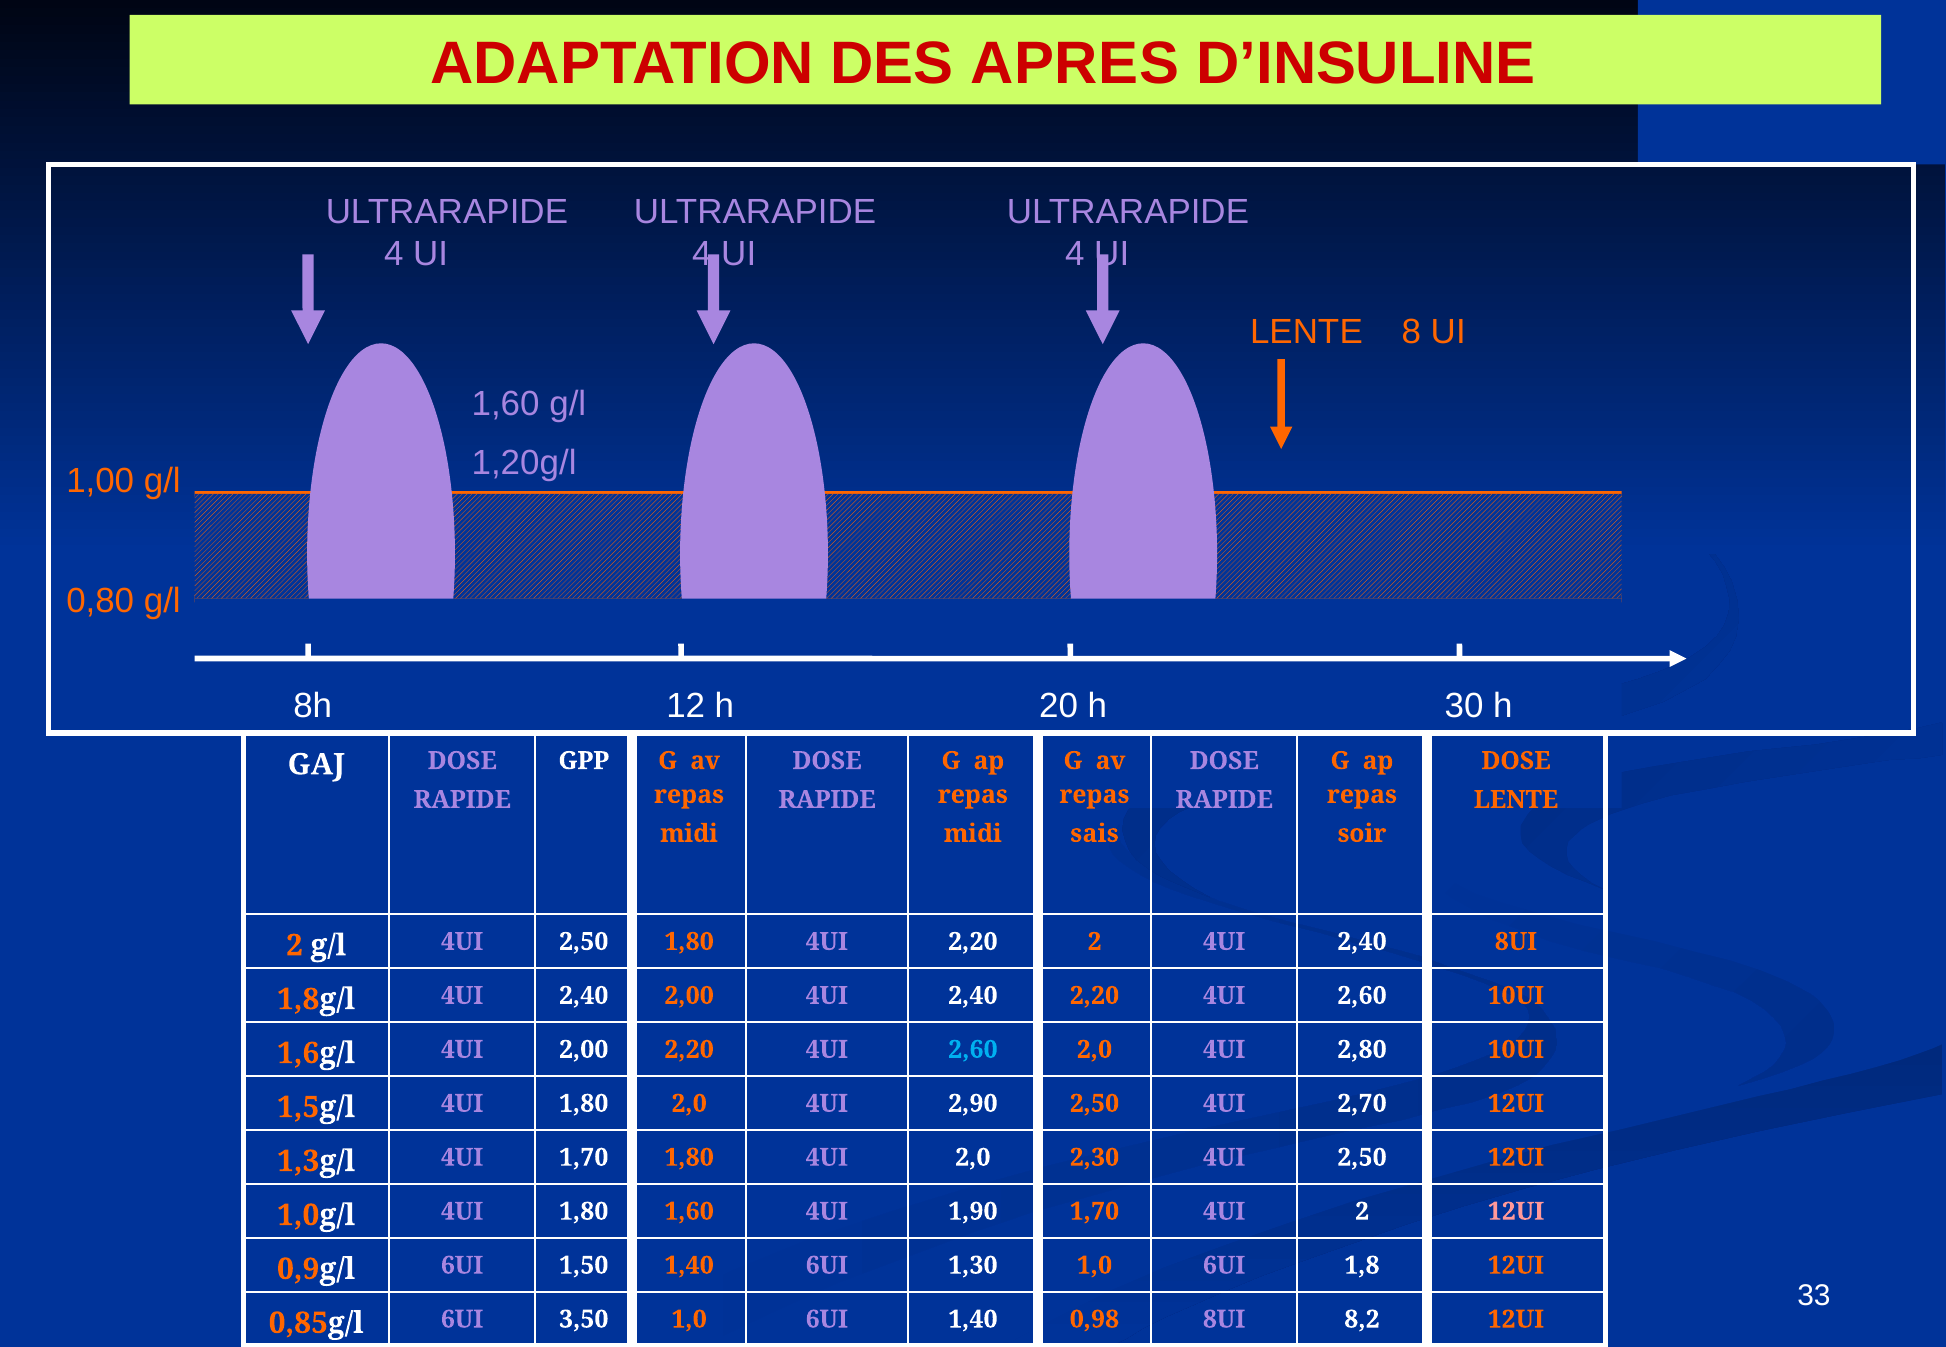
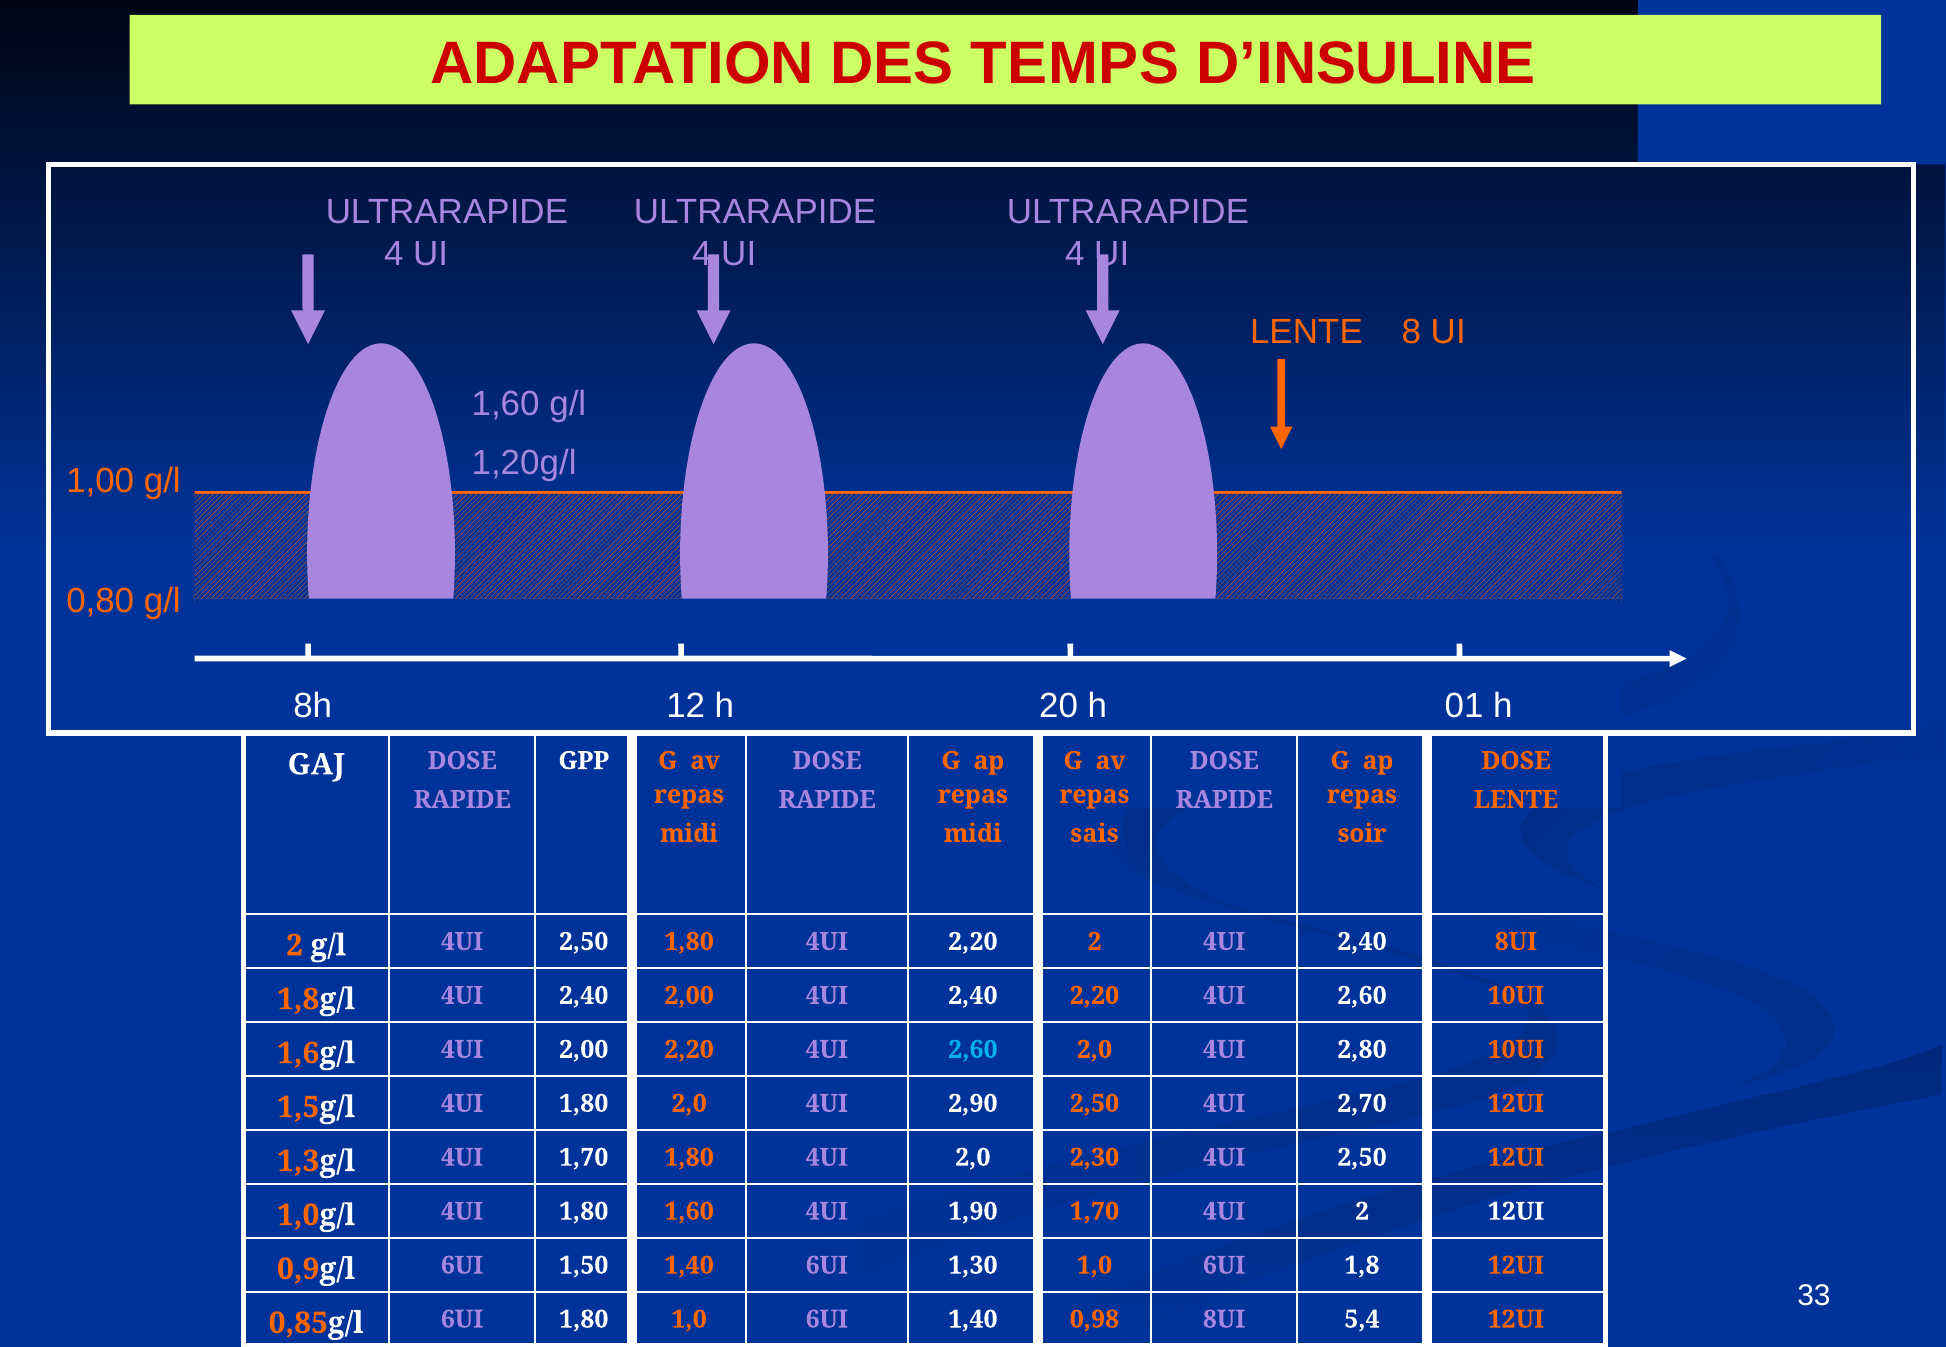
APRES: APRES -> TEMPS (1075, 64)
30: 30 -> 01 (1464, 706)
12UI colour: pink -> white (1516, 1212)
6UI 3,50: 3,50 -> 1,80 (584, 1320)
8,2: 8,2 -> 5,4 (1362, 1320)
